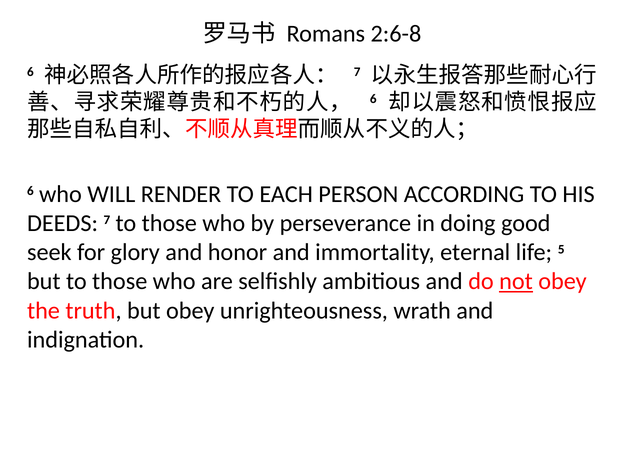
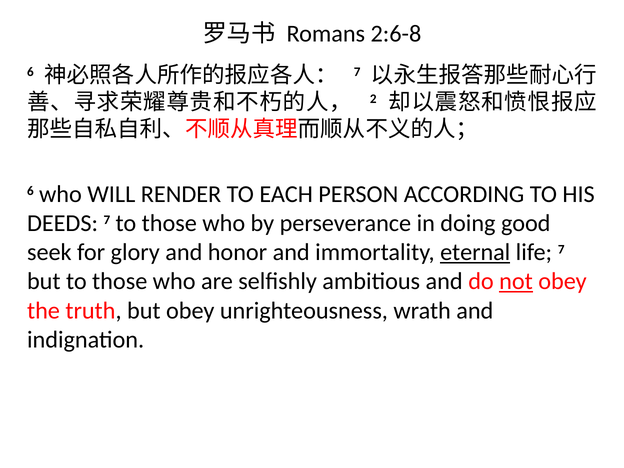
6: 6 -> 2 (373, 99)
eternal underline: none -> present (475, 252)
life 5: 5 -> 7 (561, 249)
